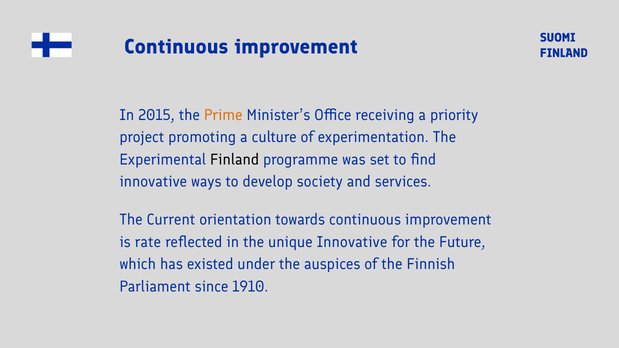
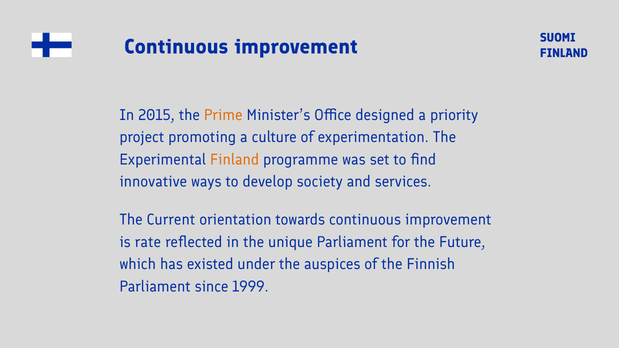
receiving: receiving -> designed (385, 115)
Finland colour: black -> orange (235, 160)
unique Innovative: Innovative -> Parliament (352, 242)
1910: 1910 -> 1999 (250, 287)
